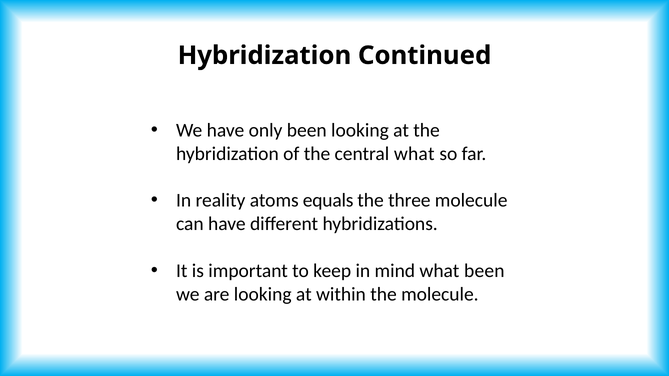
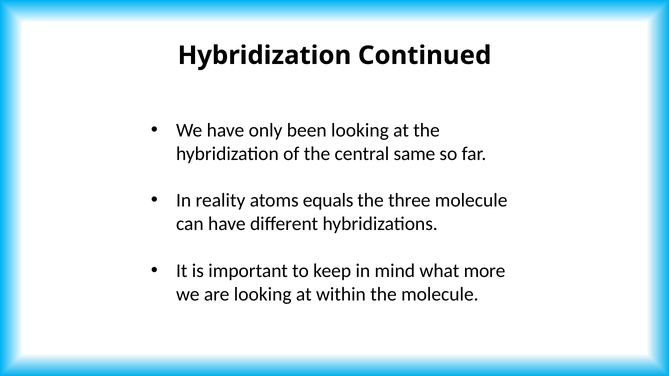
central what: what -> same (414, 154)
what been: been -> more (485, 271)
